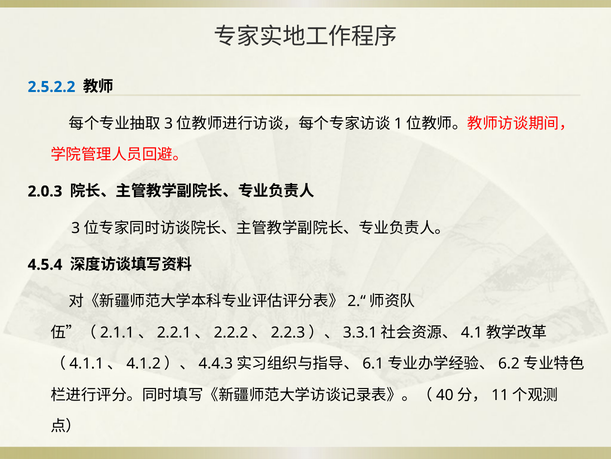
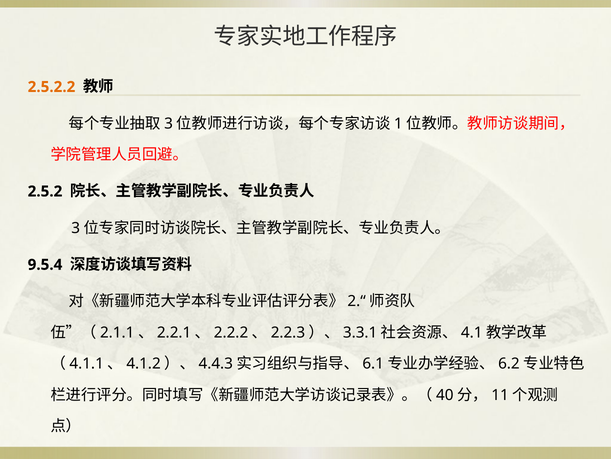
2.5.2.2 colour: blue -> orange (51, 87)
2.0.3: 2.0.3 -> 2.5.2 (45, 191)
4.5.4: 4.5.4 -> 9.5.4 (45, 264)
